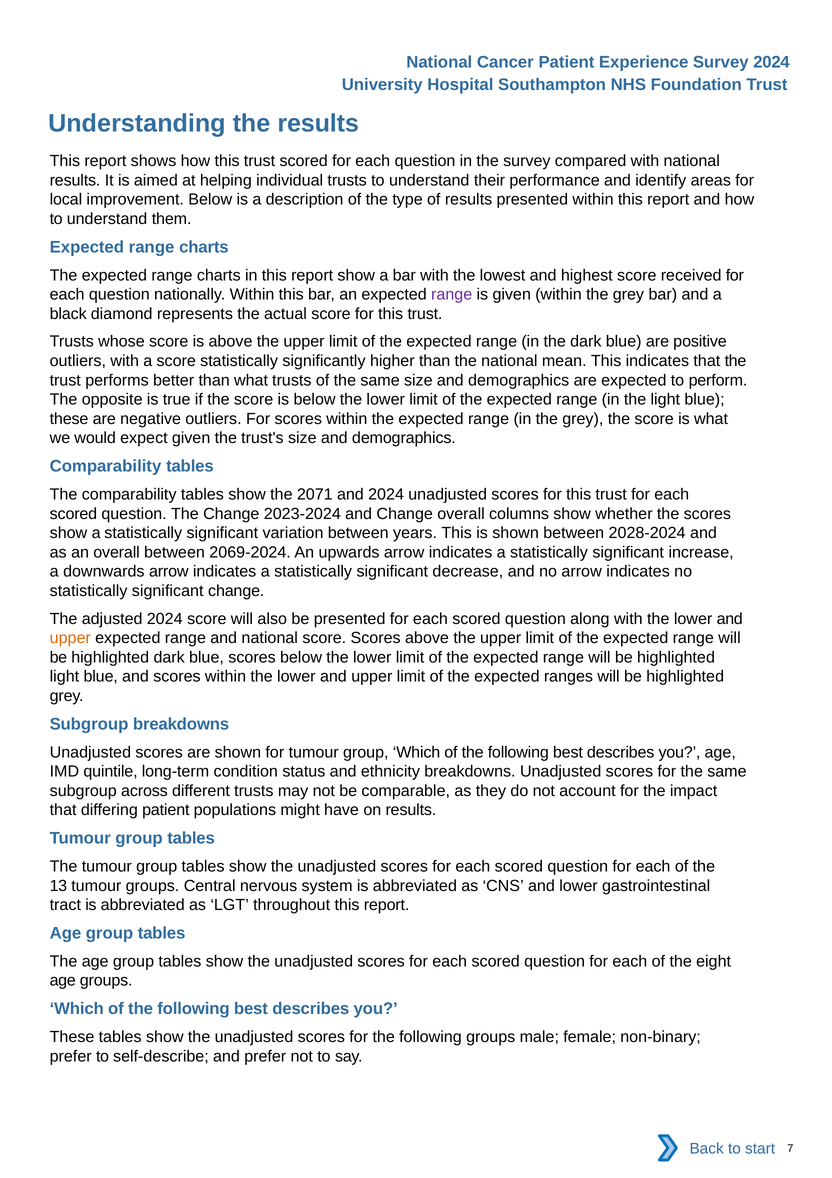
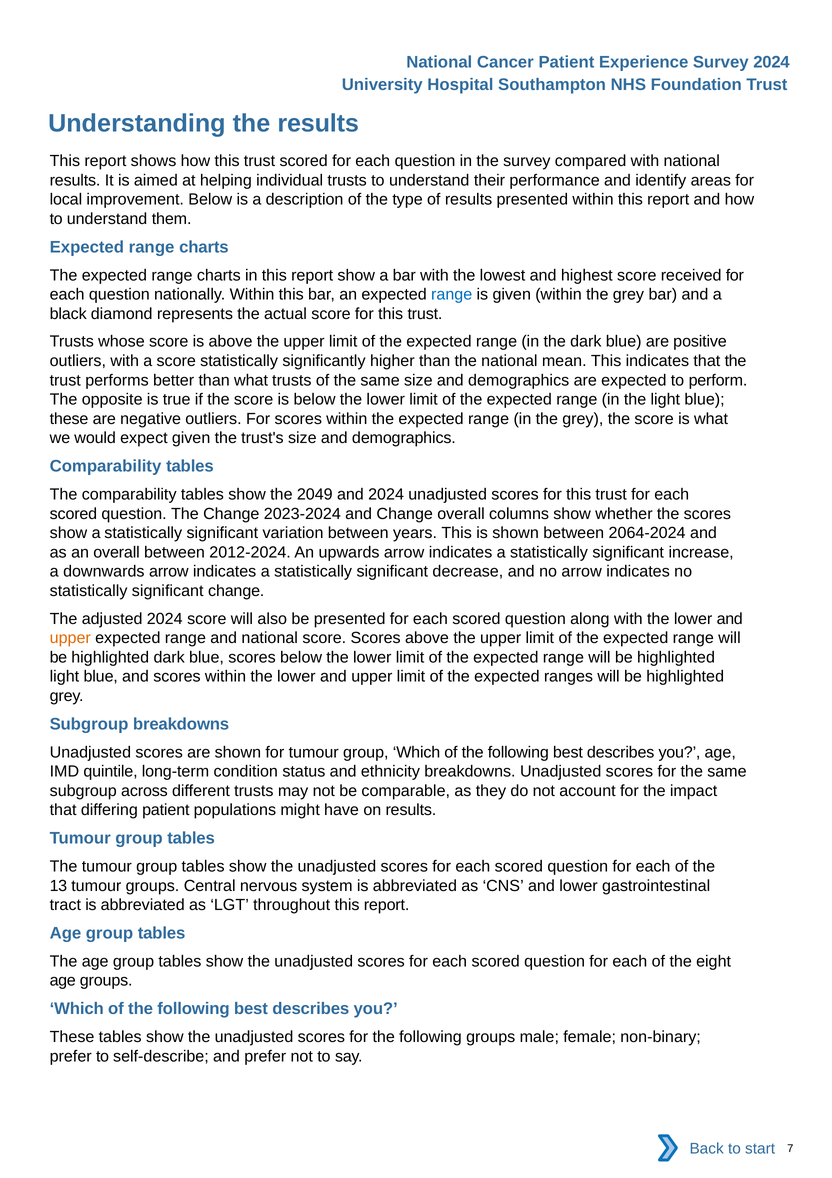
range colour: purple -> blue (452, 294)
2071: 2071 -> 2049 (315, 494)
2028-2024: 2028-2024 -> 2064-2024 (647, 533)
2069-2024: 2069-2024 -> 2012-2024 (250, 552)
